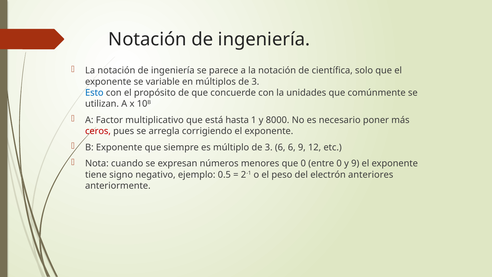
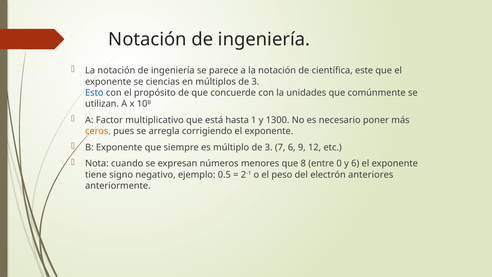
solo: solo -> este (364, 71)
variable: variable -> ciencias (163, 82)
8000: 8000 -> 1300 (278, 120)
ceros colour: red -> orange (98, 131)
3 6: 6 -> 7 (280, 147)
que 0: 0 -> 8 (303, 163)
y 9: 9 -> 6 (355, 163)
